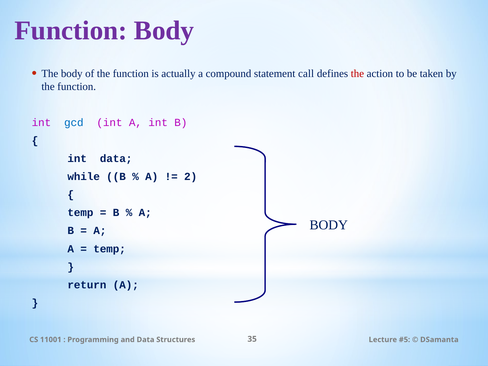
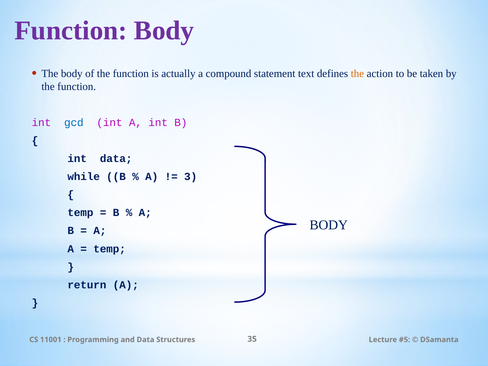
call: call -> text (306, 74)
the colour: red -> orange (357, 74)
2: 2 -> 3 (191, 177)
